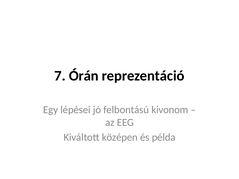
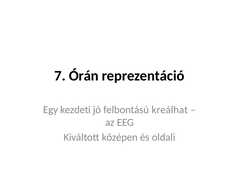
lépései: lépései -> kezdeti (75, 110)
kivonom: kivonom -> kreálhat (170, 110)
példa: példa -> oldali (164, 138)
